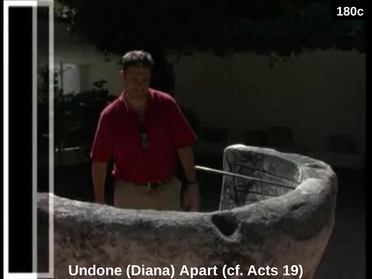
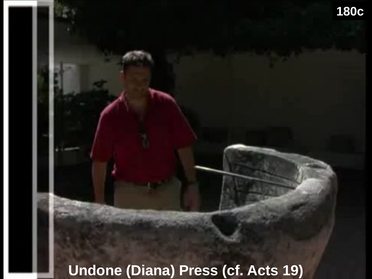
Apart: Apart -> Press (199, 271)
